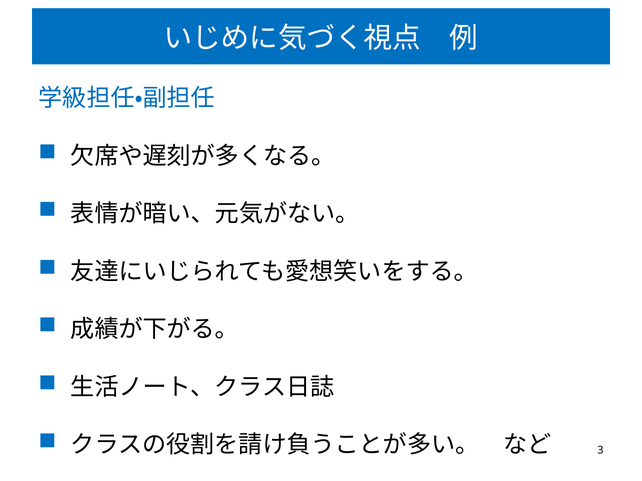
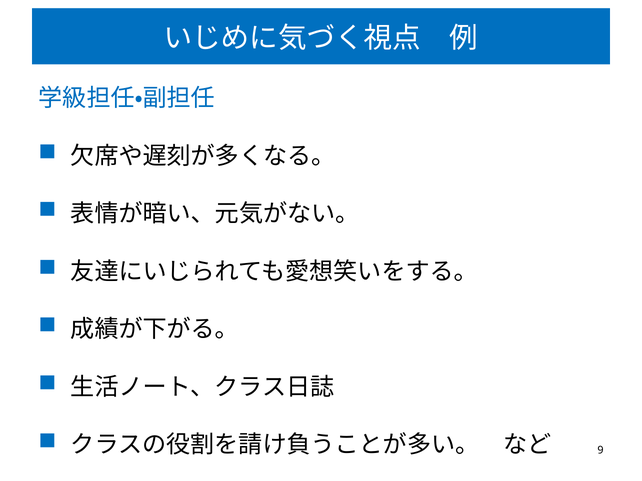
3: 3 -> 9 (600, 451)
